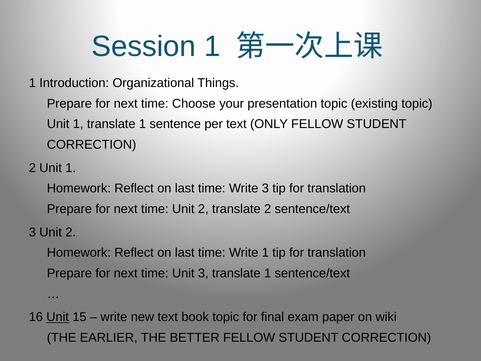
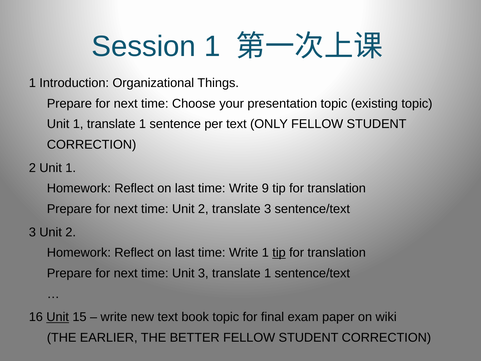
Write 3: 3 -> 9 (265, 188)
translate 2: 2 -> 3 (268, 209)
tip underline: none -> present (279, 253)
